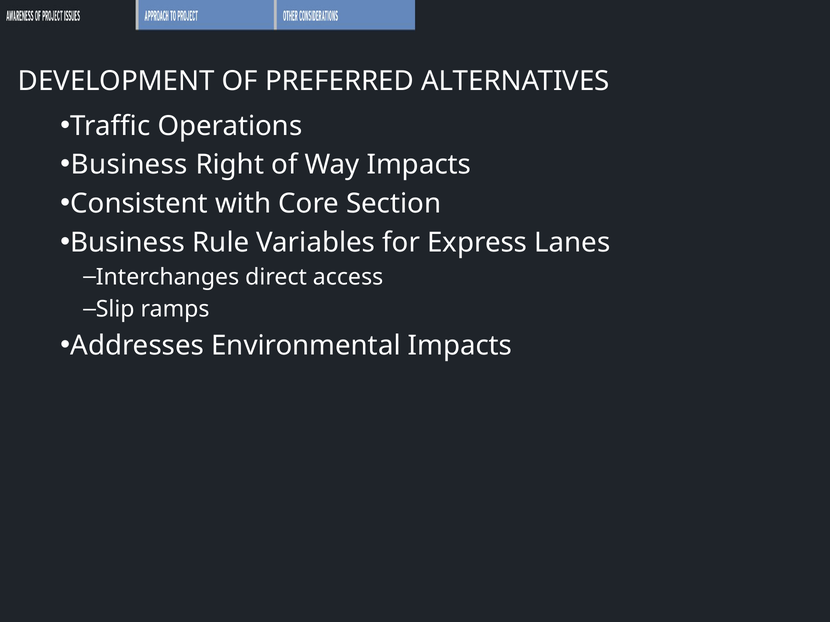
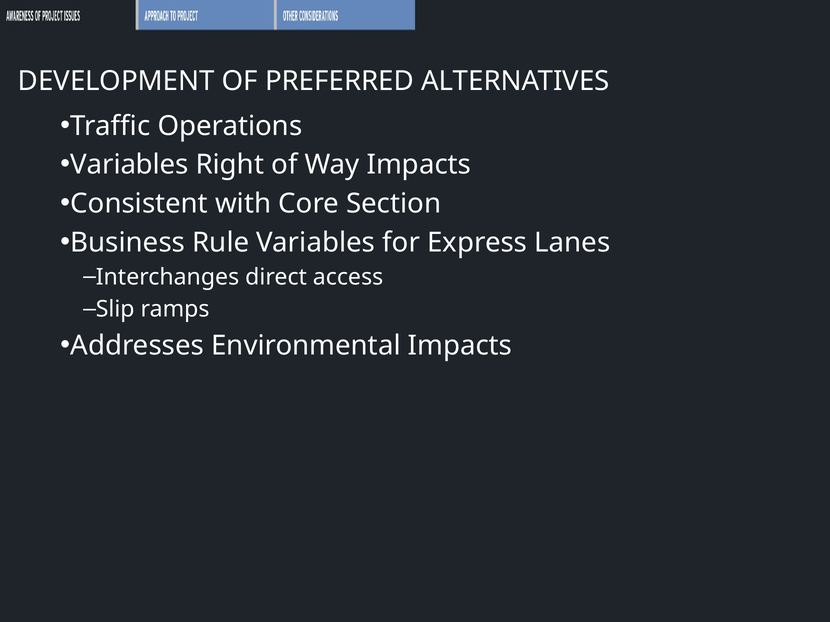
Business: Business -> Variables (130, 165)
